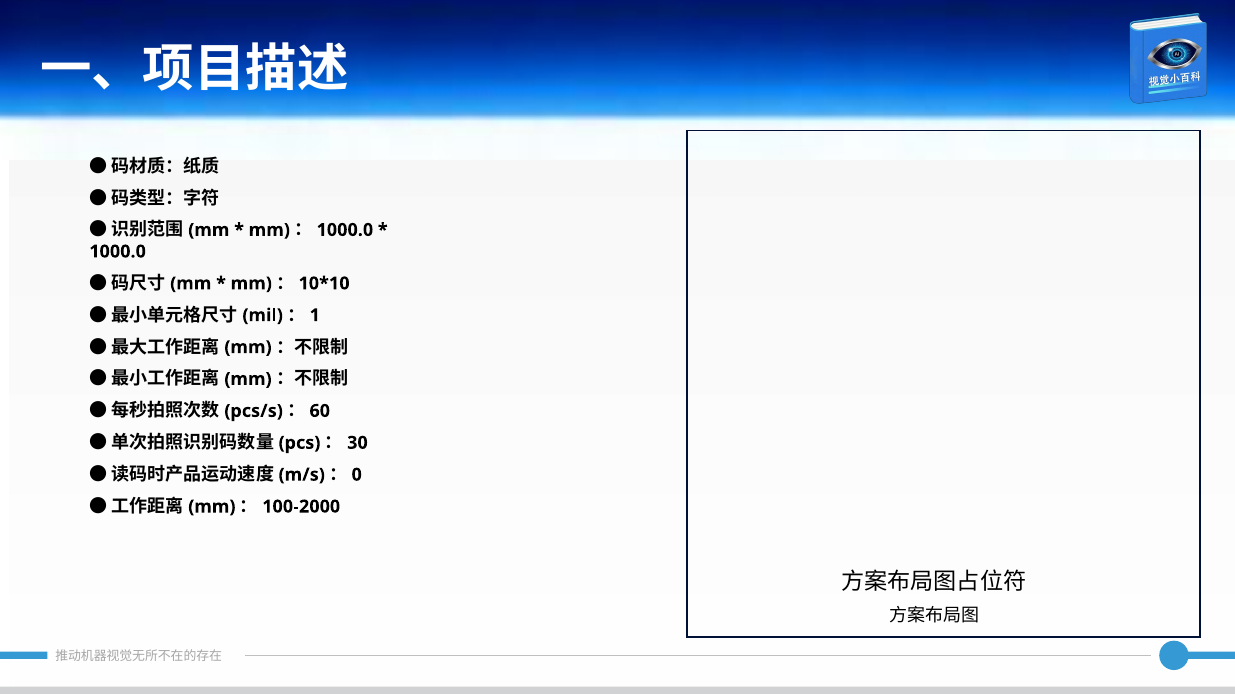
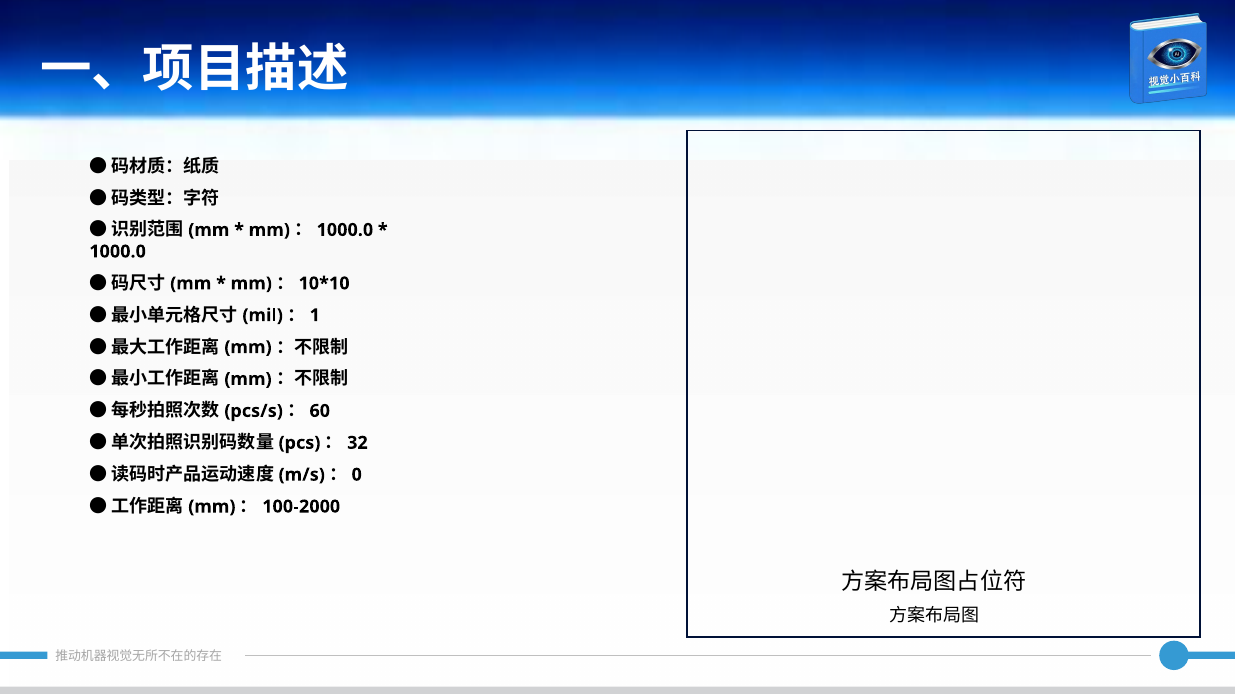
30: 30 -> 32 (357, 443)
